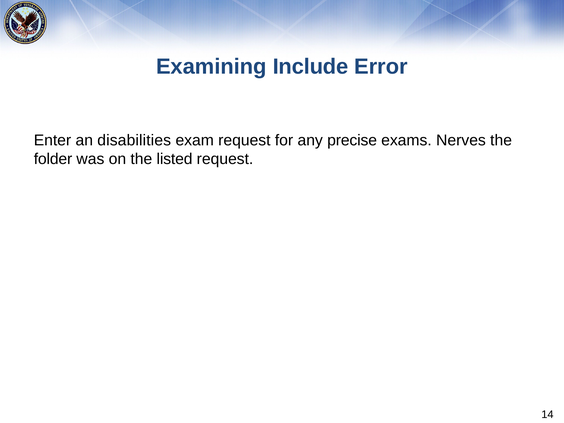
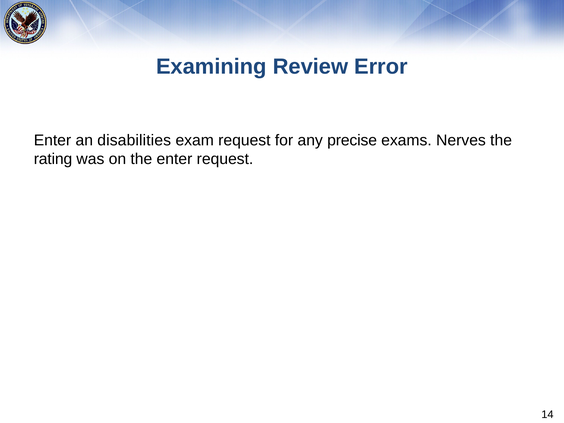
Include: Include -> Review (310, 66)
folder: folder -> rating (53, 159)
the listed: listed -> enter (174, 159)
